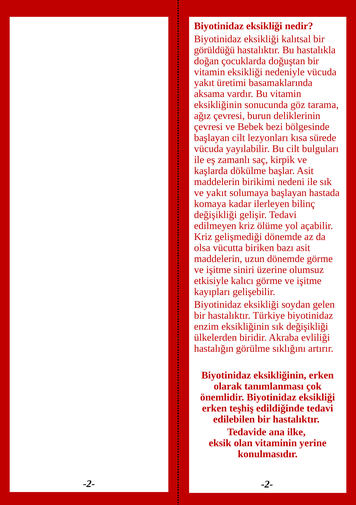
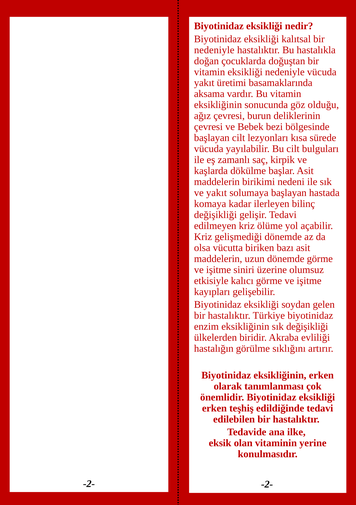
görüldüğü: görüldüğü -> nedeniyle (214, 50)
tarama: tarama -> olduğu (323, 105)
